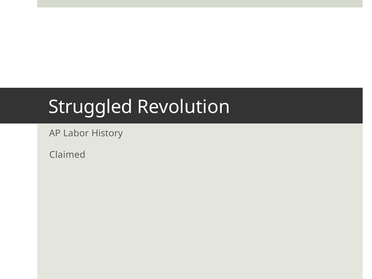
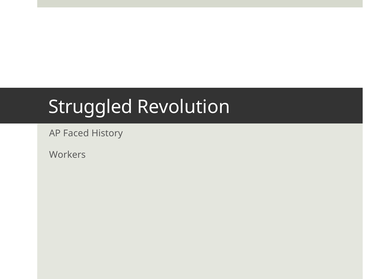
Labor: Labor -> Faced (76, 133)
Claimed: Claimed -> Workers (67, 155)
